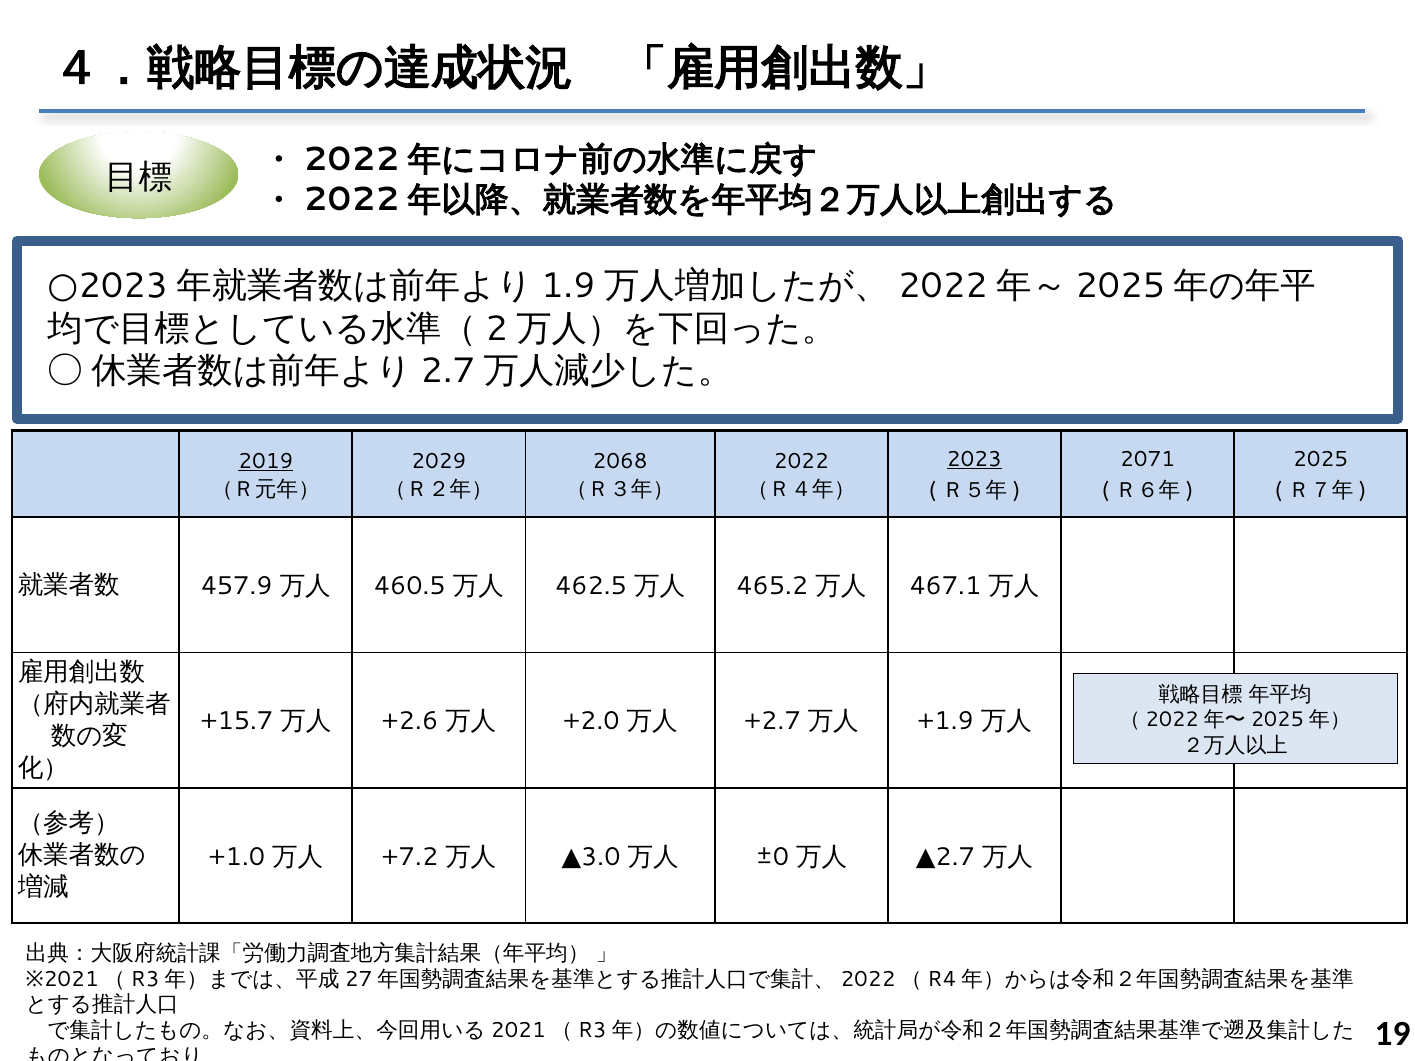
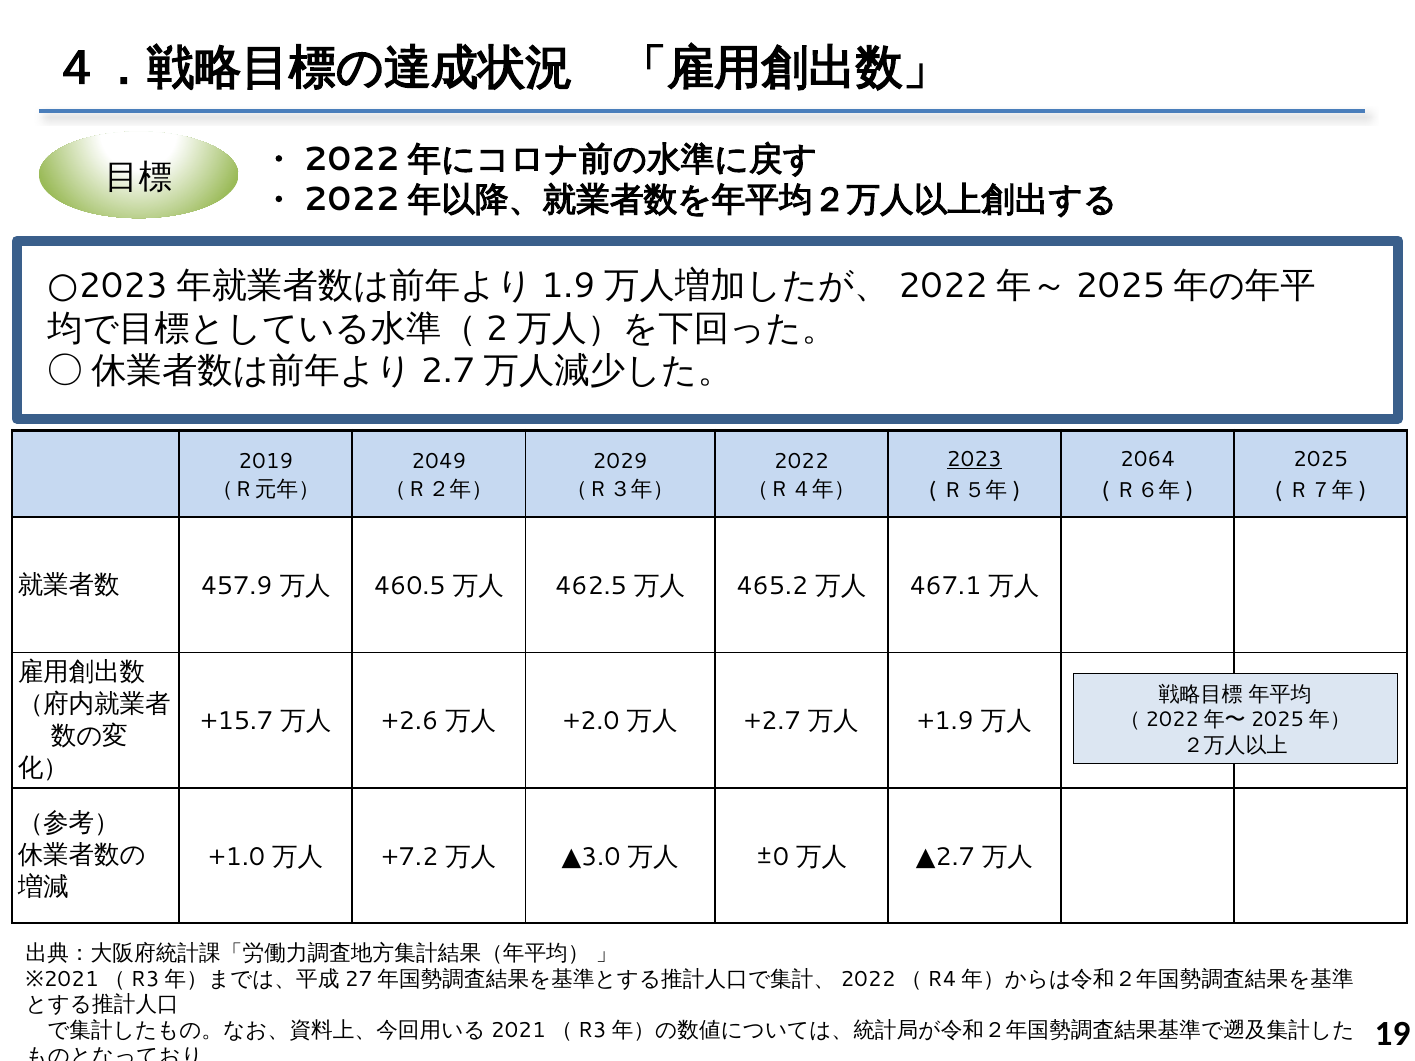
2071: 2071 -> 2064 (1148, 460)
2019 underline: present -> none (266, 461)
2029: 2029 -> 2049 (439, 461)
2068: 2068 -> 2029 (620, 461)
